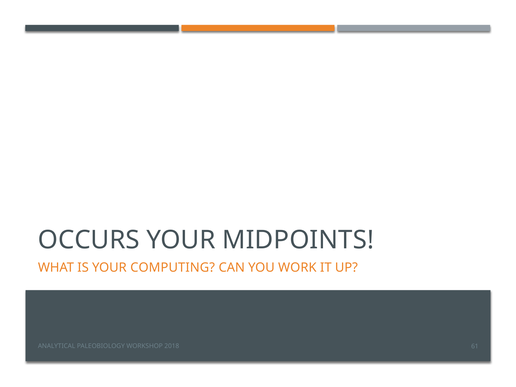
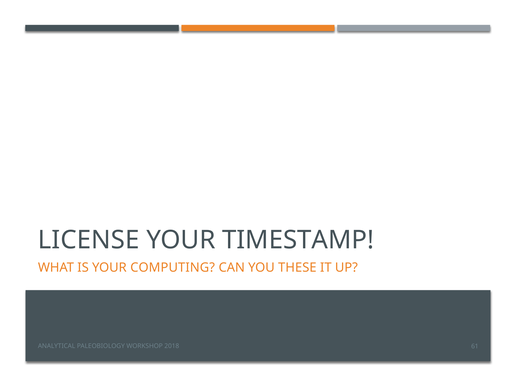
OCCURS: OCCURS -> LICENSE (89, 240)
MIDPOINTS: MIDPOINTS -> TIMESTAMP (298, 240)
WORK: WORK -> THESE (297, 267)
